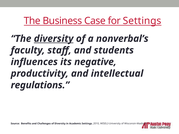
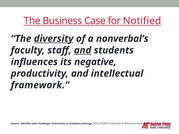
for Settings: Settings -> Notified (142, 21)
and underline: none -> present (83, 50)
regulations: regulations -> framework (40, 85)
